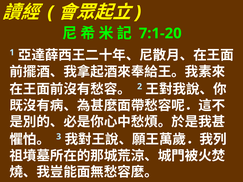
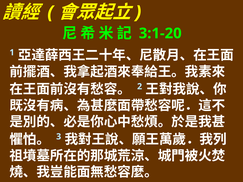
7:1-20: 7:1-20 -> 3:1-20 (160, 33)
